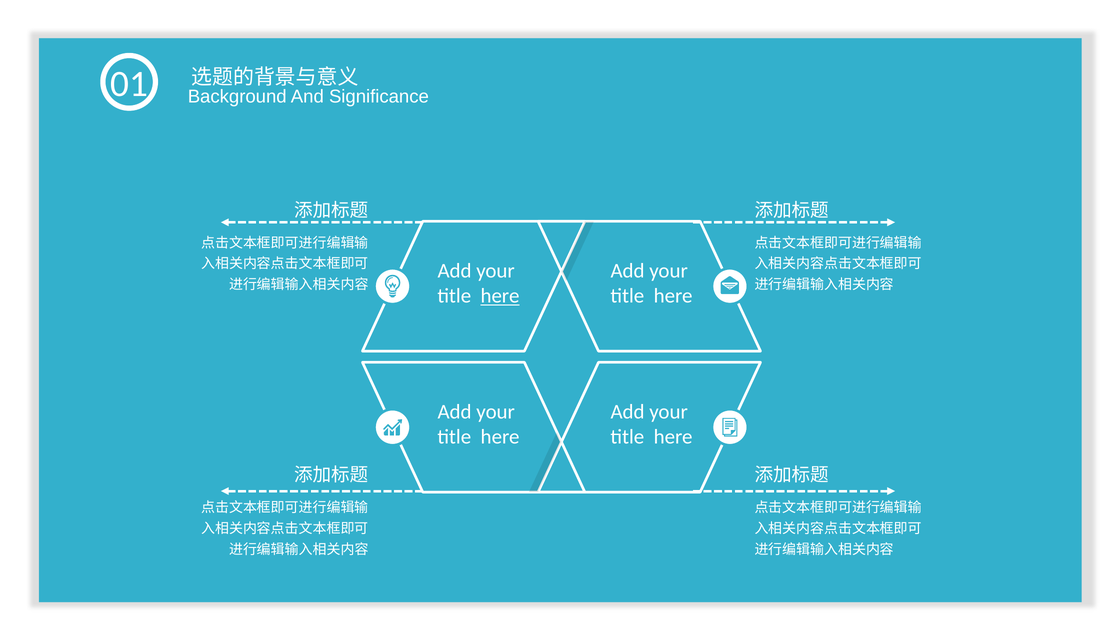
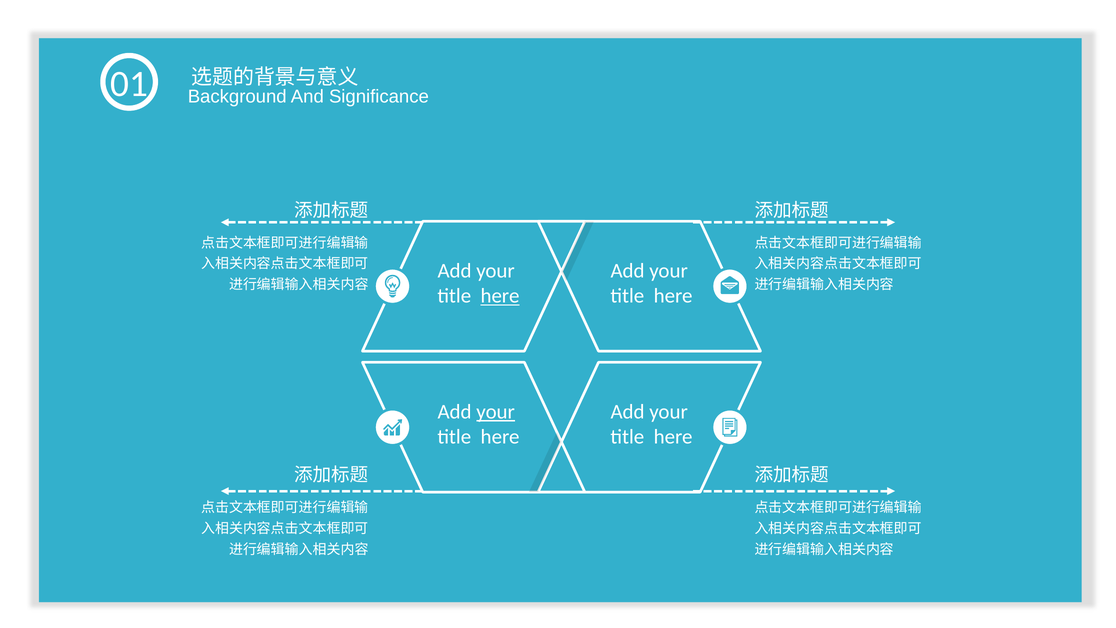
your underline: none -> present (496, 412)
